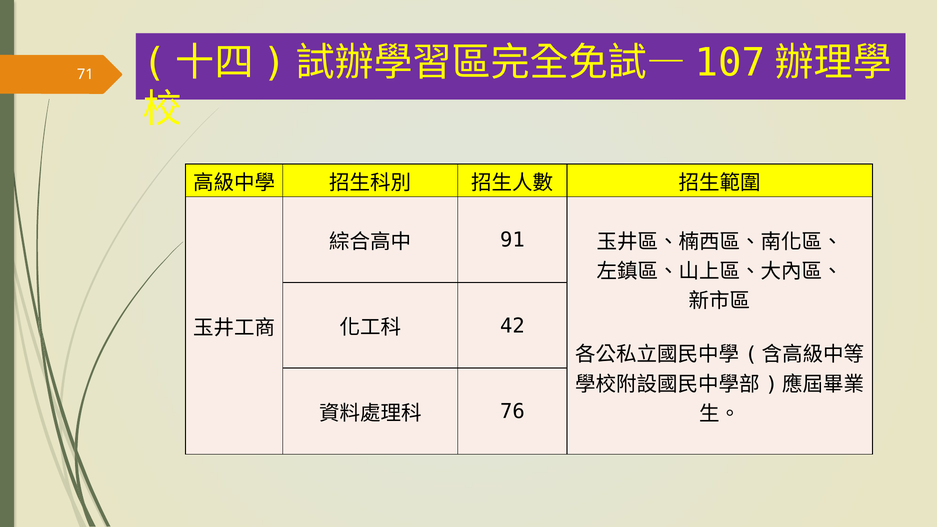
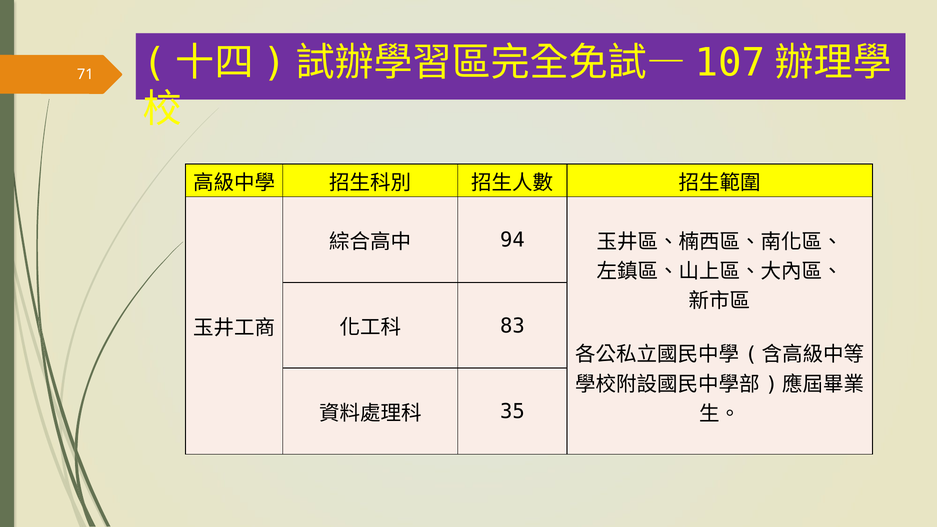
91: 91 -> 94 (512, 240)
42: 42 -> 83 (512, 326)
76: 76 -> 35 (512, 412)
